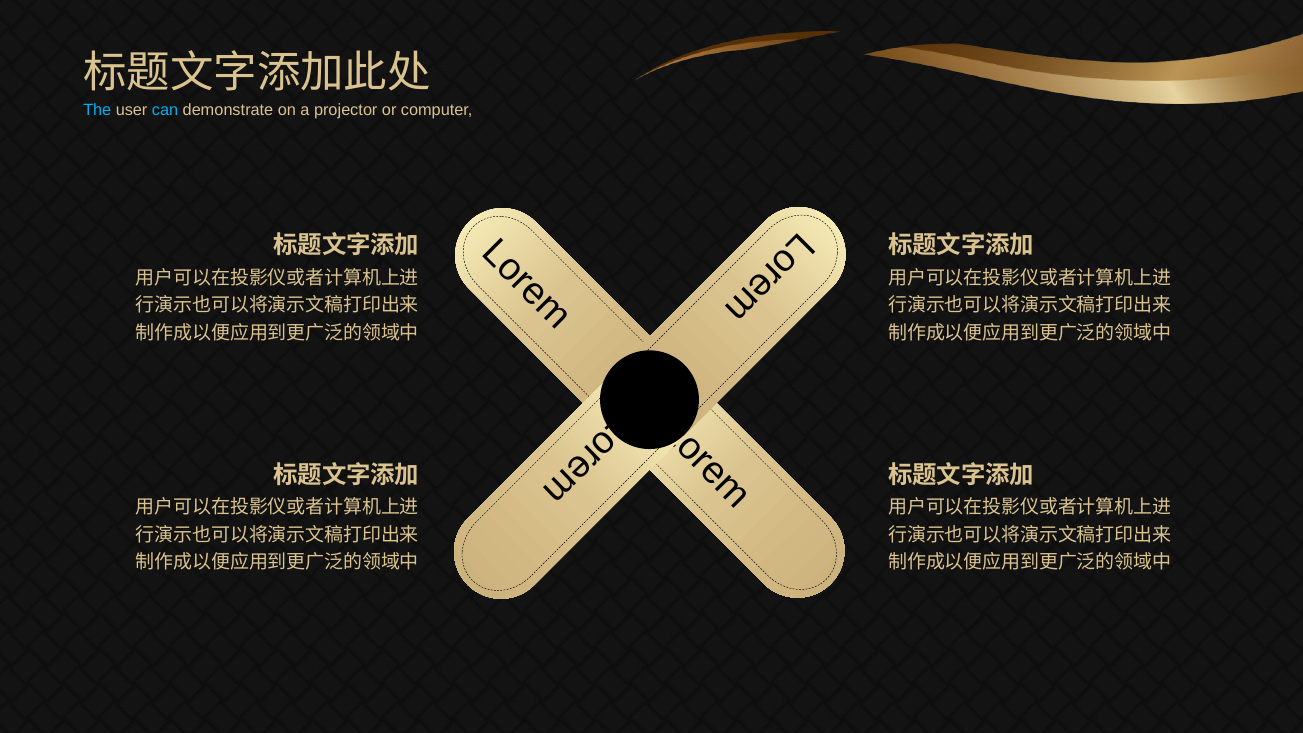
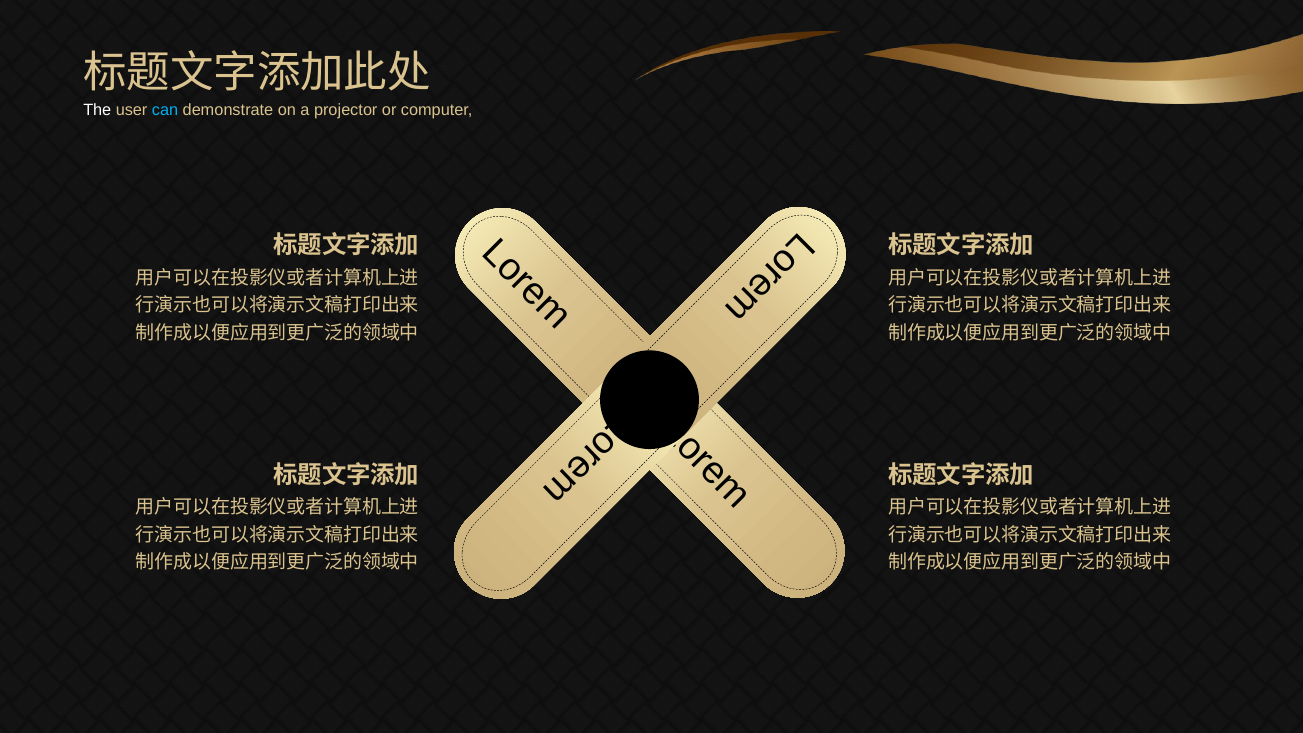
The colour: light blue -> white (97, 110)
